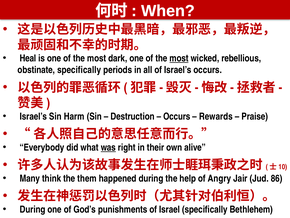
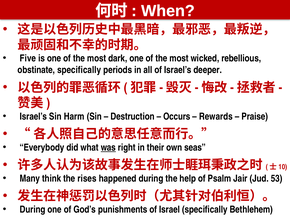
Heal: Heal -> Five (28, 58)
most underline: present -> none (179, 58)
Israel’s occurs: occurs -> deeper (208, 70)
alive: alive -> seas (195, 147)
them: them -> rises (87, 178)
Angry: Angry -> Psalm (219, 178)
86: 86 -> 53 (277, 178)
